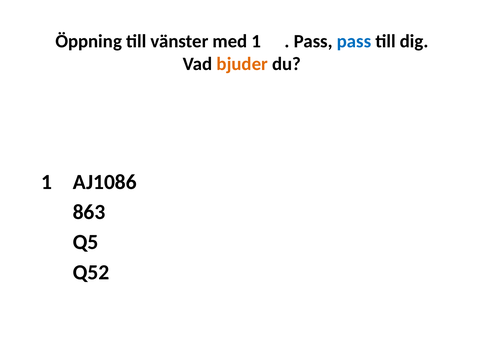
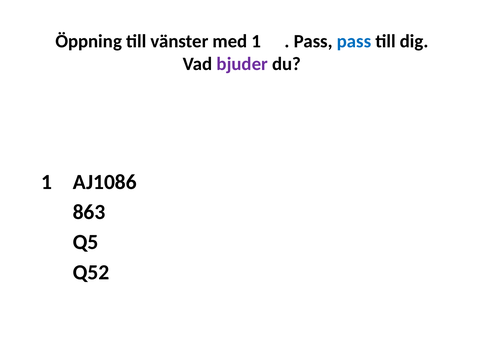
bjuder colour: orange -> purple (242, 64)
